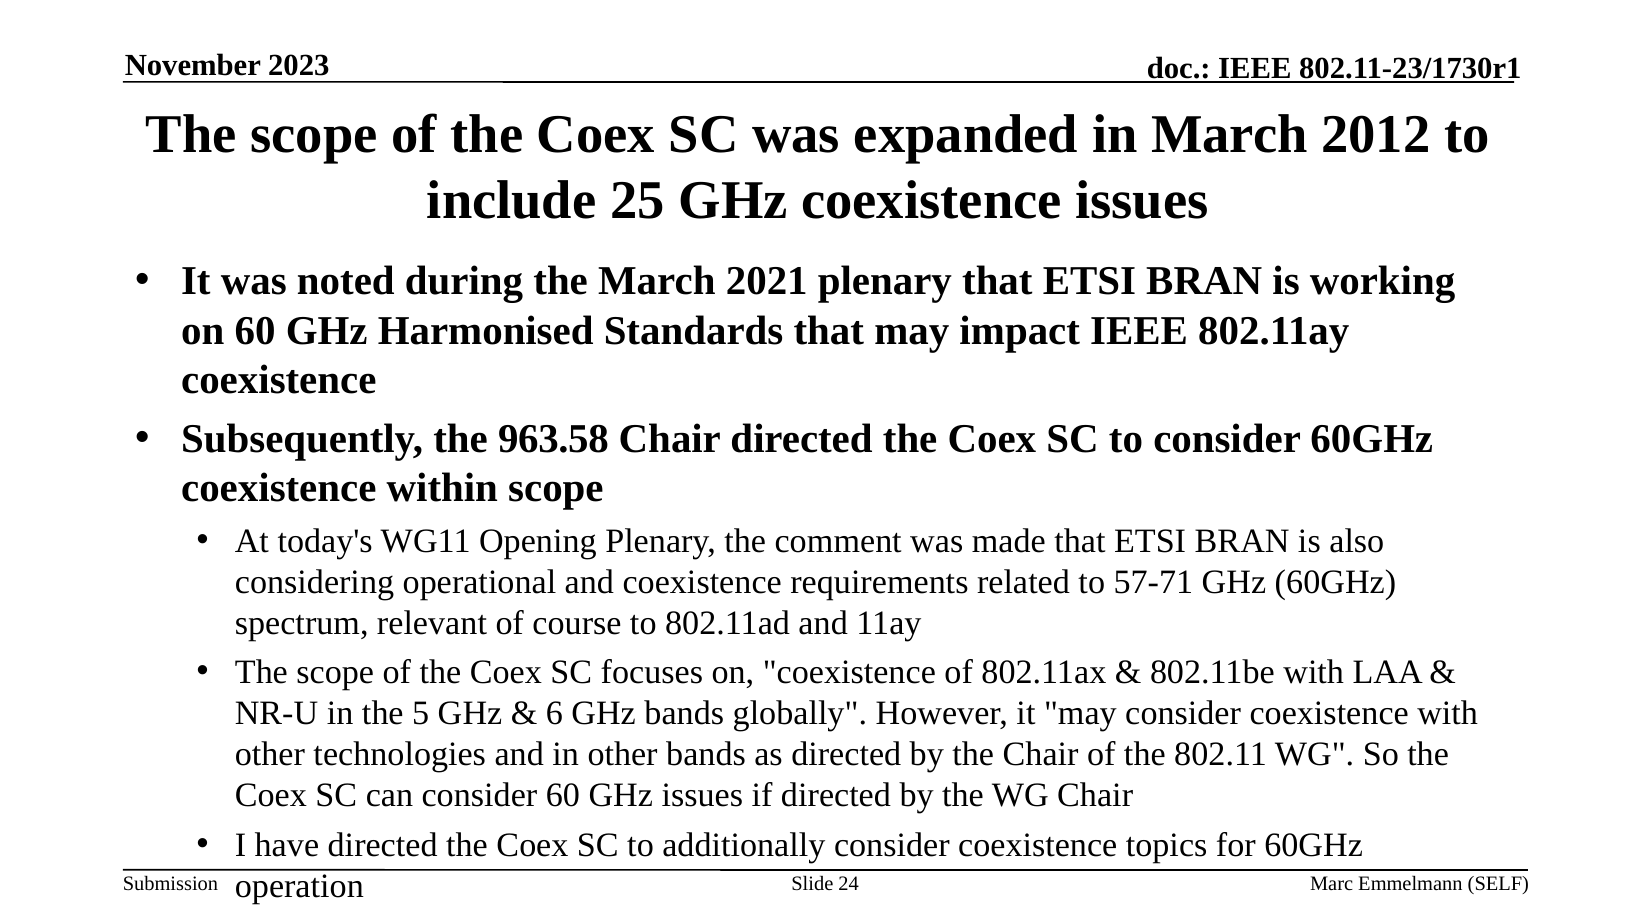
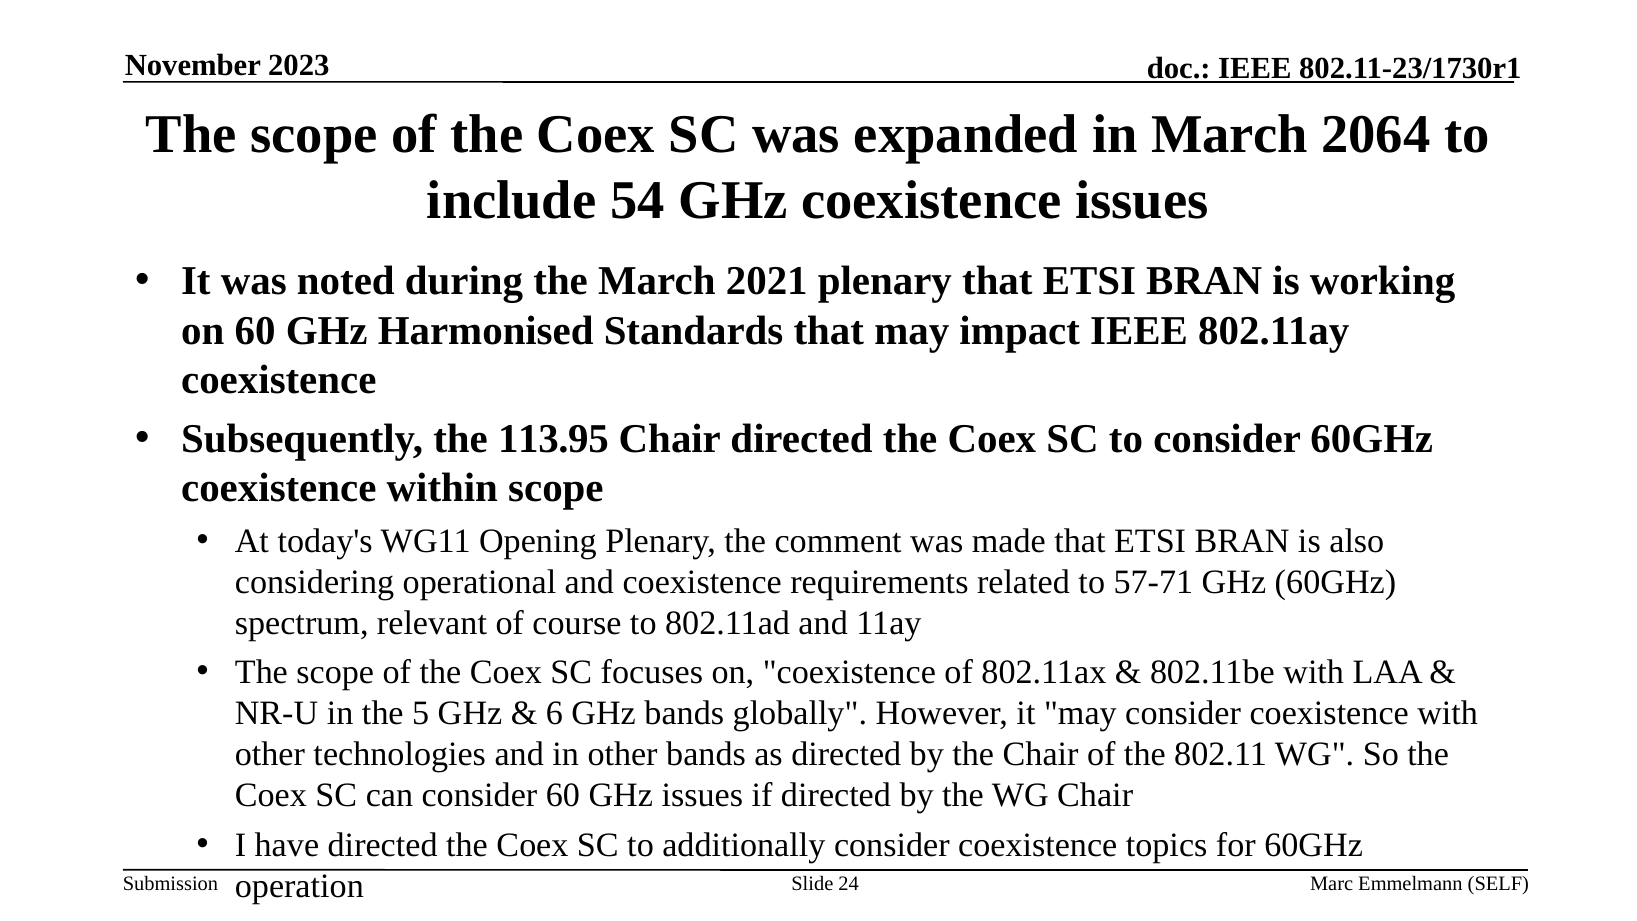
2012: 2012 -> 2064 (1376, 135)
25: 25 -> 54 (638, 200)
963.58: 963.58 -> 113.95 (553, 439)
